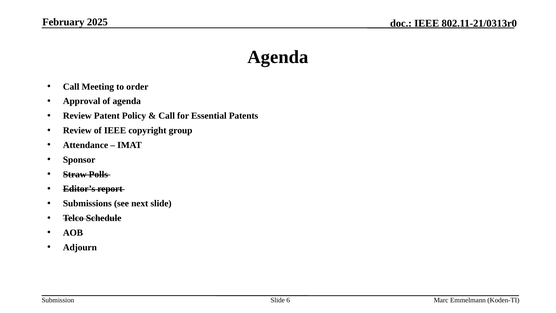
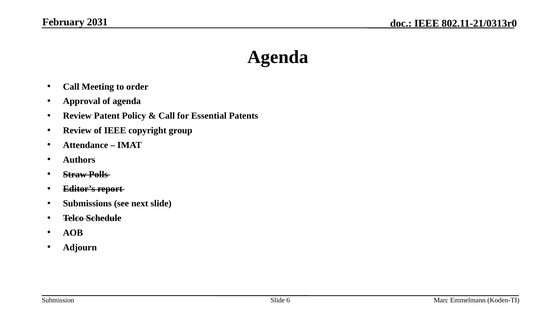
2025: 2025 -> 2031 (97, 22)
Sponsor: Sponsor -> Authors (79, 160)
